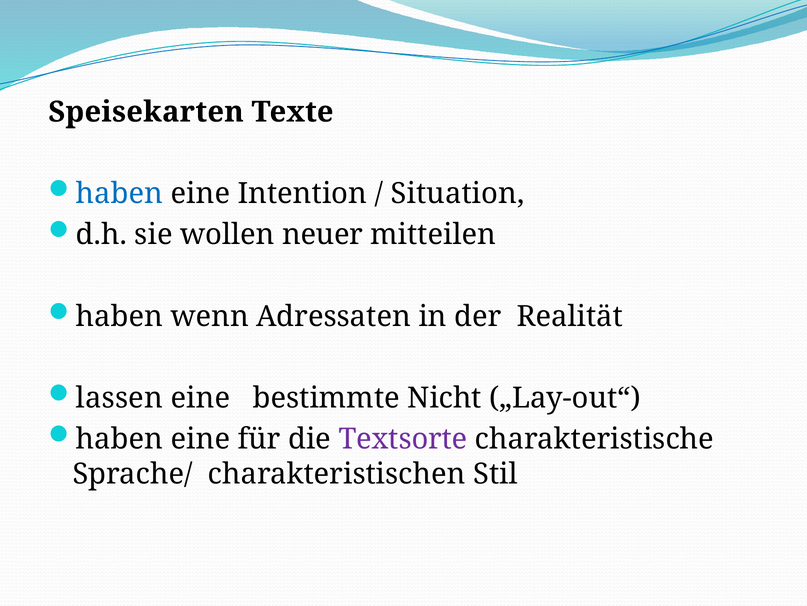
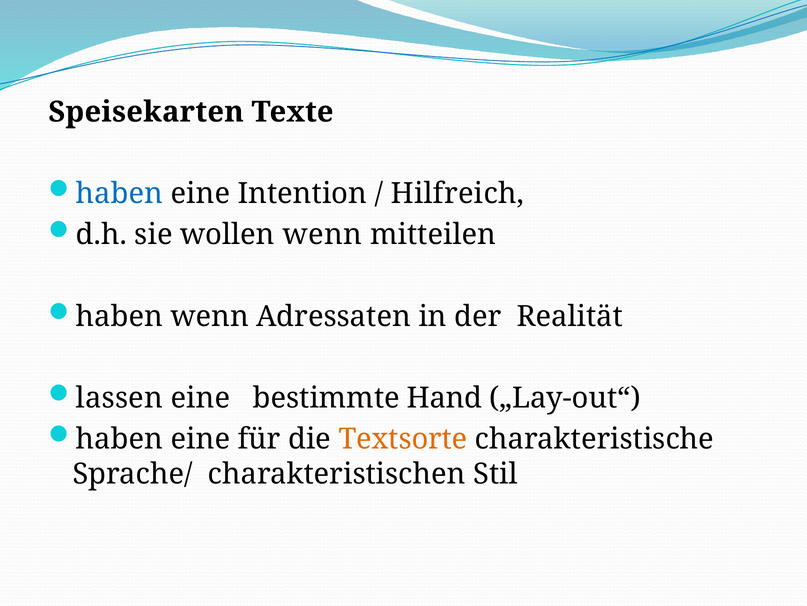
Situation: Situation -> Hilfreich (457, 194)
wollen neuer: neuer -> wenn (322, 234)
Nicht: Nicht -> Hand (445, 398)
Textsorte colour: purple -> orange (403, 439)
